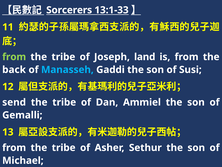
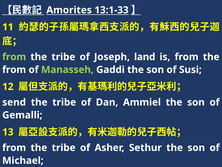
Sorcerers: Sorcerers -> Amorites (69, 10)
back: back -> from (14, 69)
Manasseh colour: light blue -> light green (67, 69)
